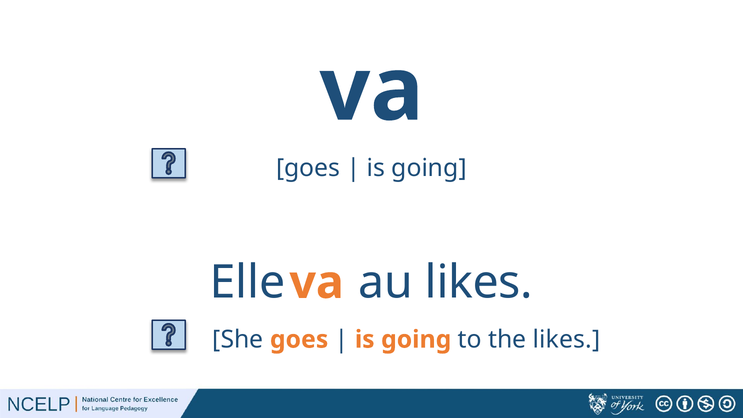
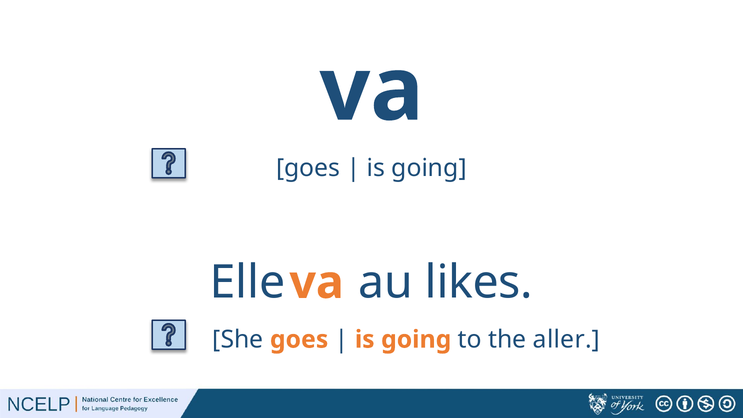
the likes: likes -> aller (567, 339)
